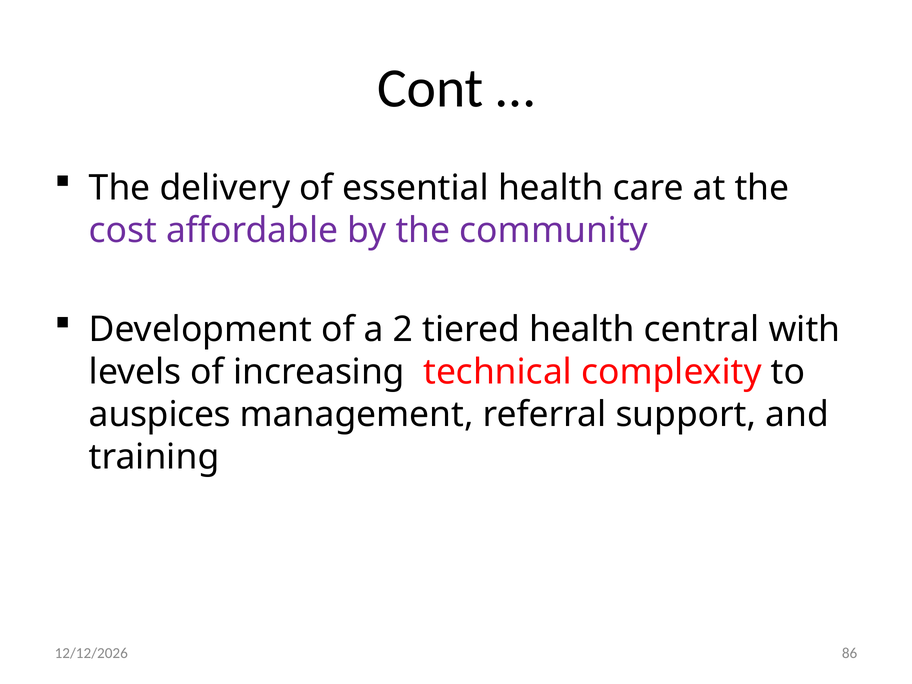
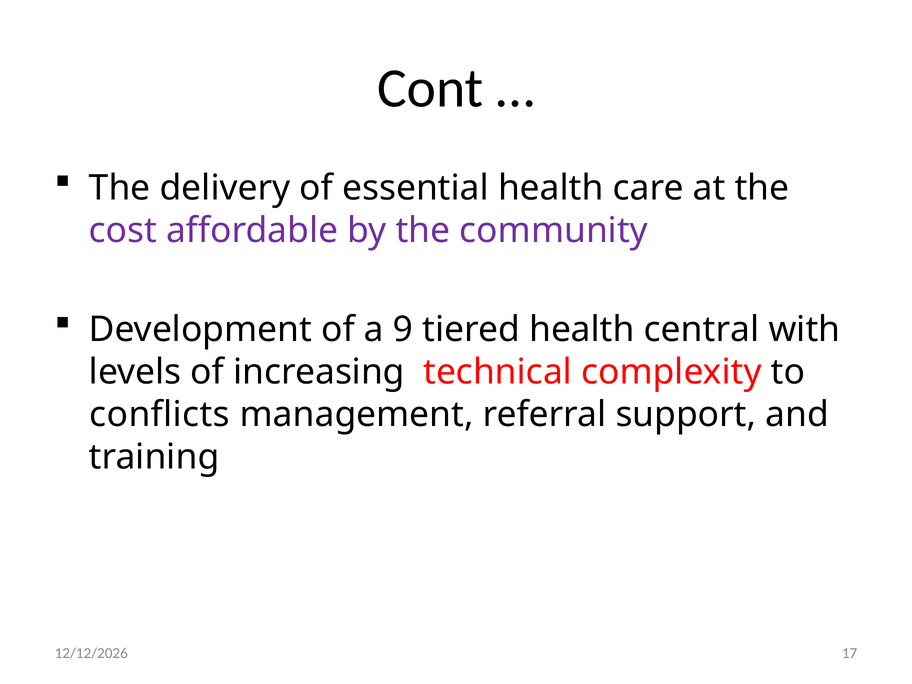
2: 2 -> 9 (403, 330)
auspices: auspices -> conflicts (160, 414)
86: 86 -> 17 (850, 653)
